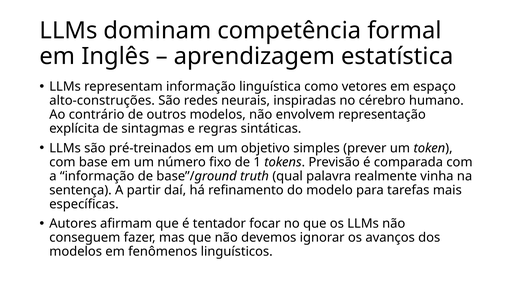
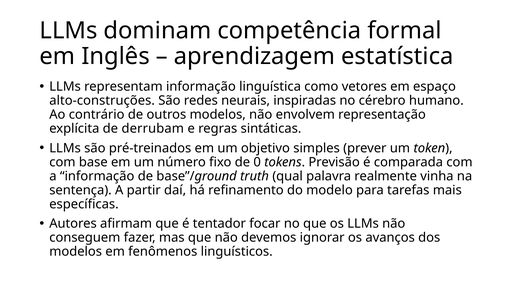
sintagmas: sintagmas -> derrubam (153, 129)
1: 1 -> 0 (257, 162)
